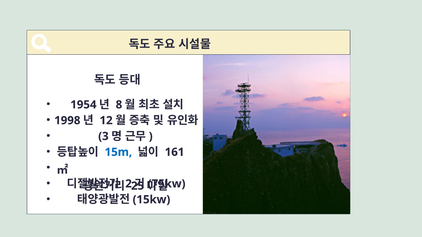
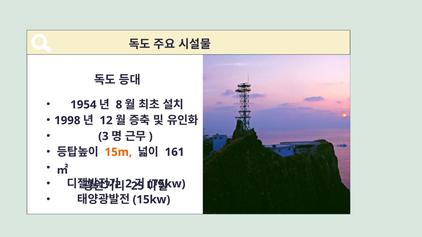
15m colour: blue -> orange (118, 152)
